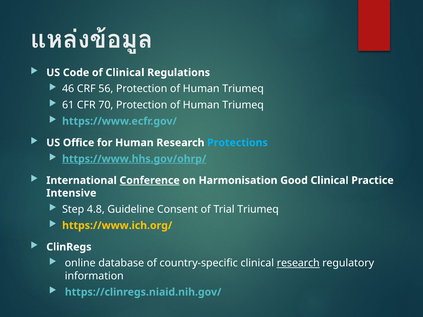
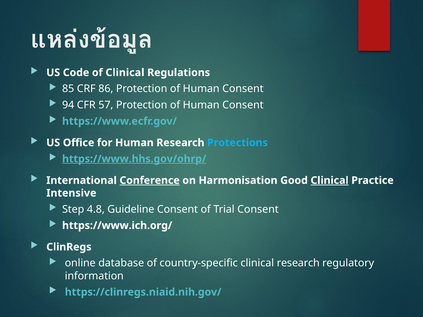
46: 46 -> 85 (68, 89)
56: 56 -> 86 (106, 89)
Triumeq: Triumeq -> Consent (243, 89)
61: 61 -> 94 (68, 105)
70: 70 -> 57 (106, 105)
Triumeq: Triumeq -> Consent (243, 105)
Clinical underline: none -> present (330, 181)
Trial Triumeq: Triumeq -> Consent (258, 209)
https://www.ich.org/ colour: yellow -> white (117, 226)
research underline: present -> none (298, 263)
